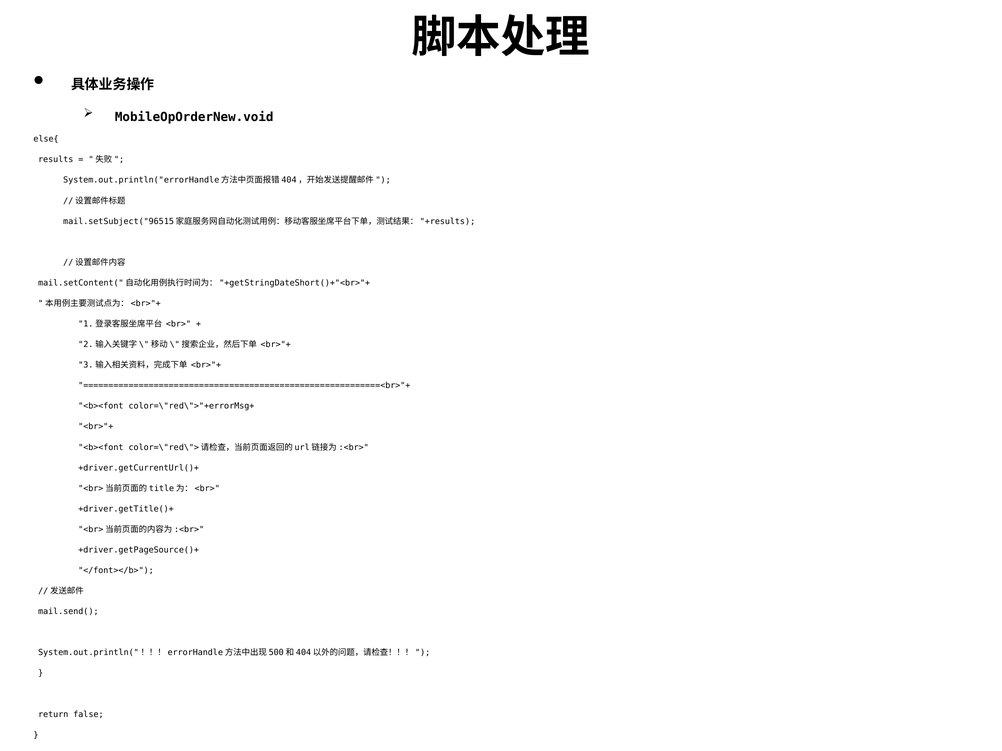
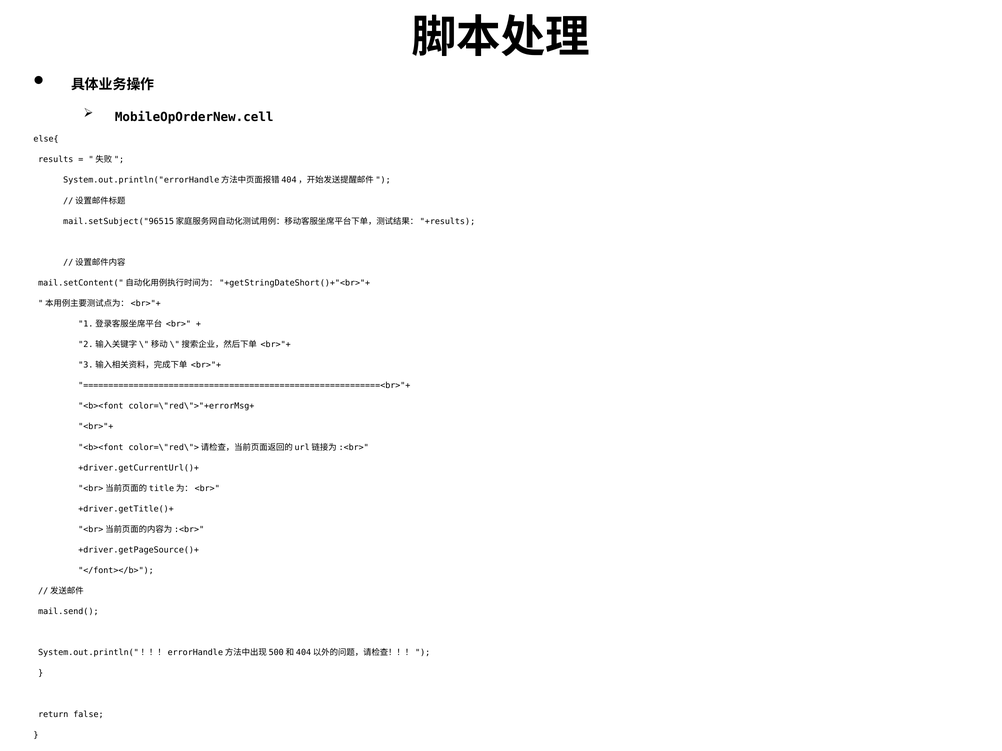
MobileOpOrderNew.void: MobileOpOrderNew.void -> MobileOpOrderNew.cell (194, 117)
